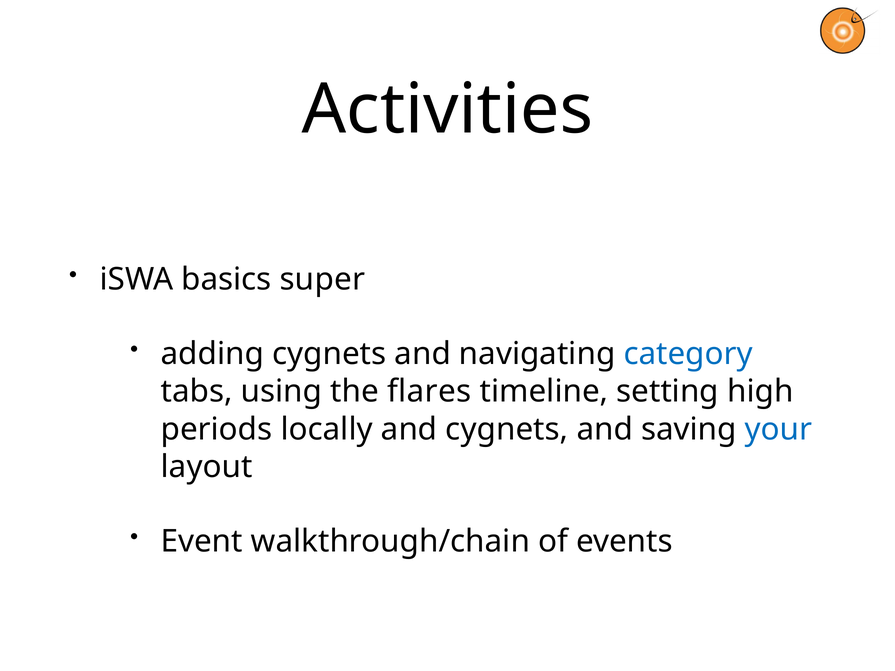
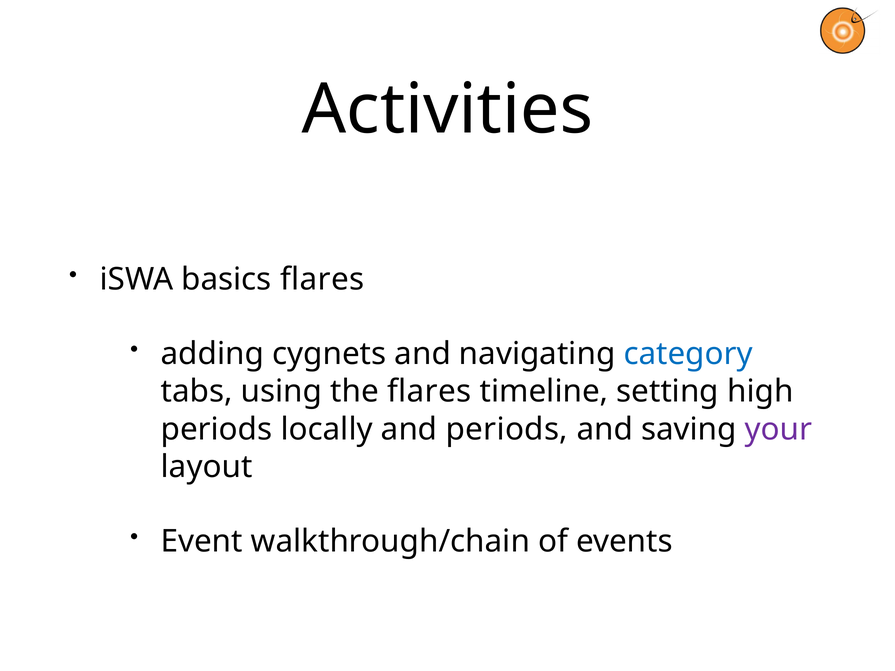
basics super: super -> flares (322, 279)
and cygnets: cygnets -> periods (507, 429)
your colour: blue -> purple (779, 429)
